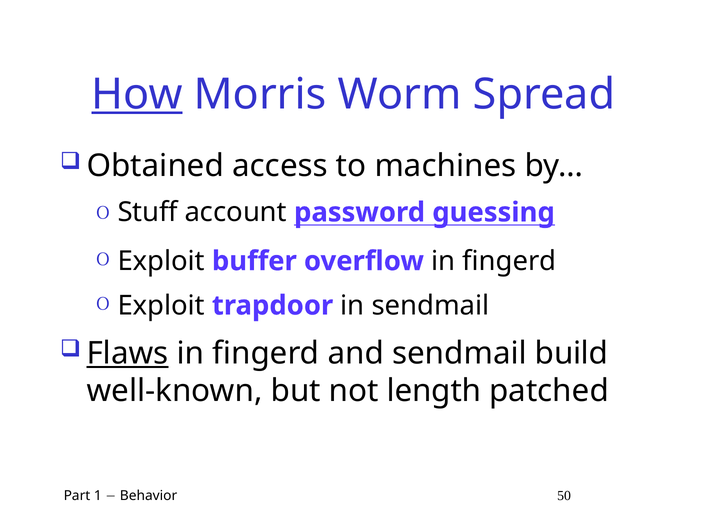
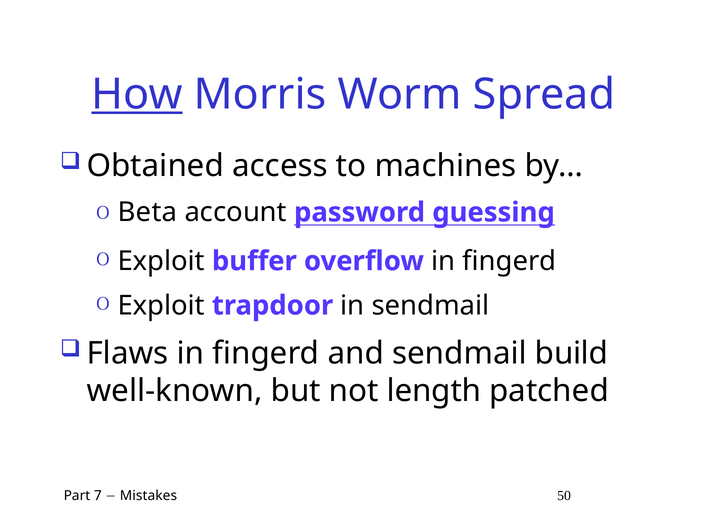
Stuff: Stuff -> Beta (147, 212)
Flaws underline: present -> none (128, 354)
1: 1 -> 7 (98, 496)
Behavior: Behavior -> Mistakes (148, 496)
